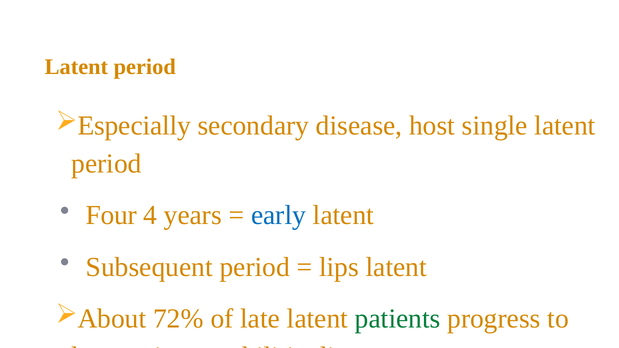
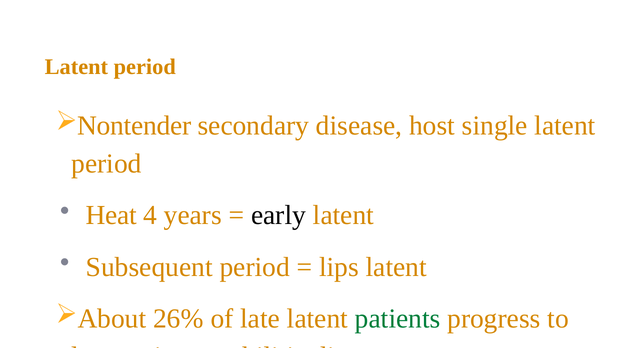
Especially: Especially -> Nontender (134, 126)
Four: Four -> Heat (111, 216)
early colour: blue -> black (279, 216)
72%: 72% -> 26% (178, 319)
